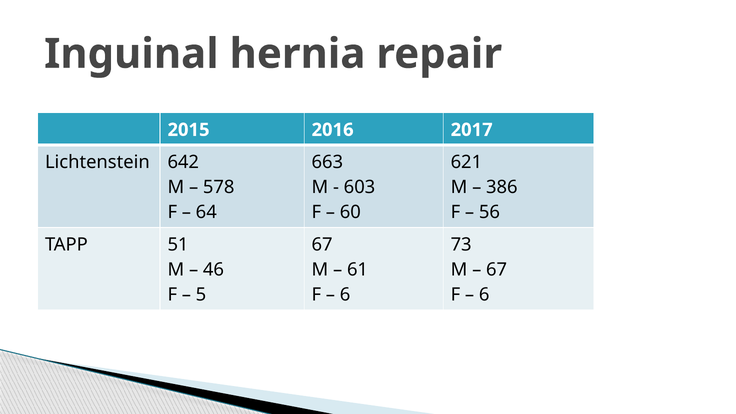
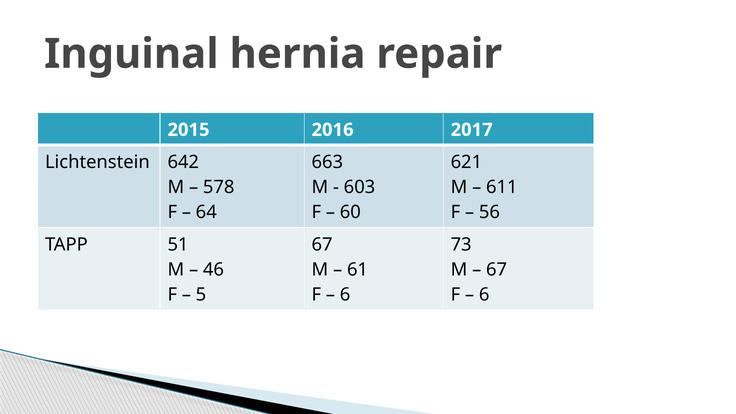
386: 386 -> 611 (502, 187)
